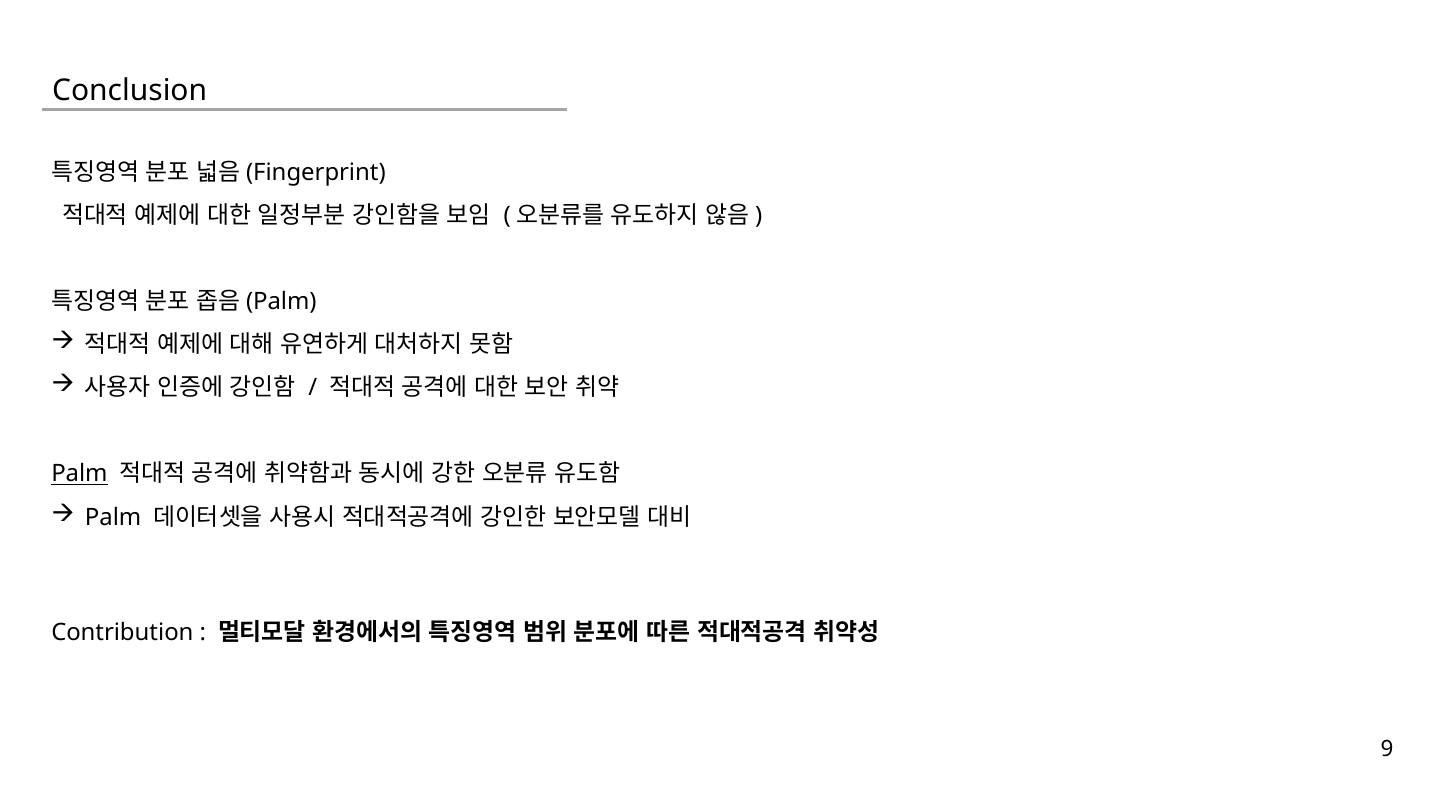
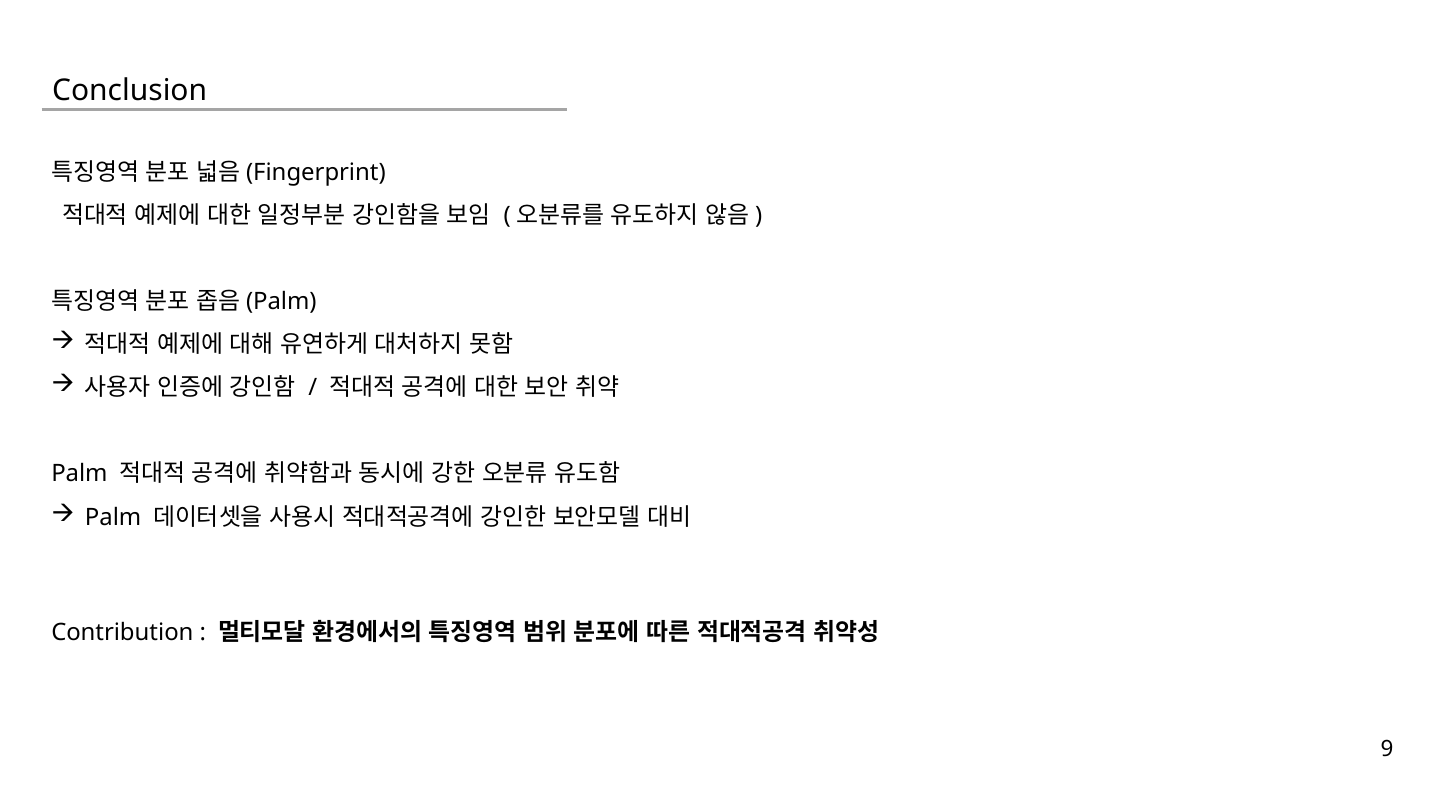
Palm underline: present -> none (79, 474)
